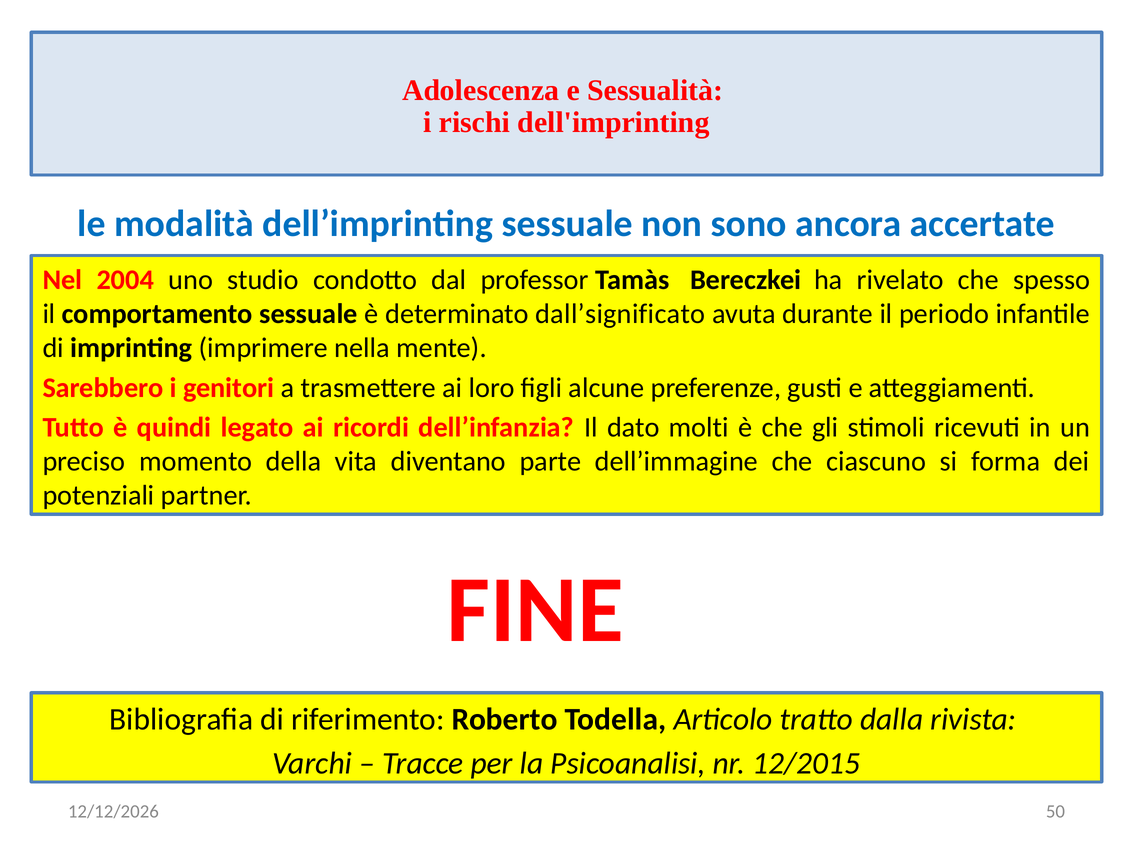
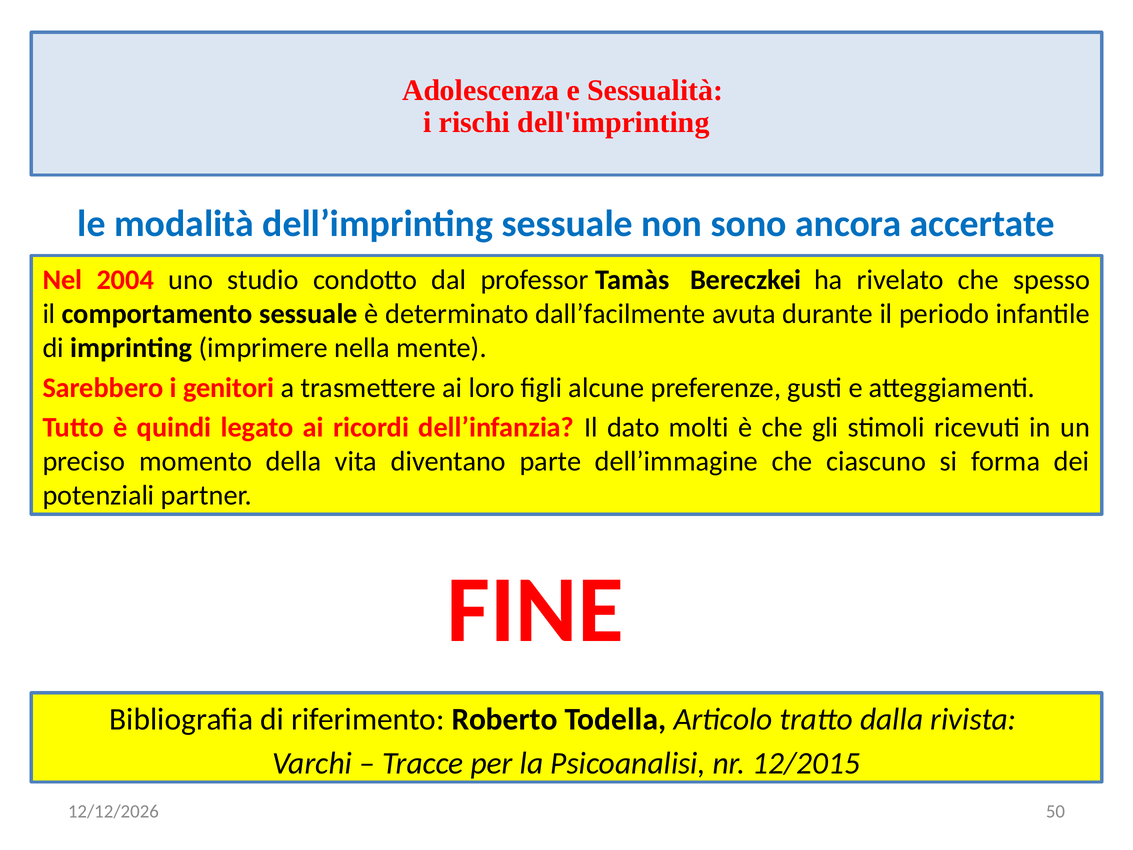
dall’significato: dall’significato -> dall’facilmente (620, 314)
